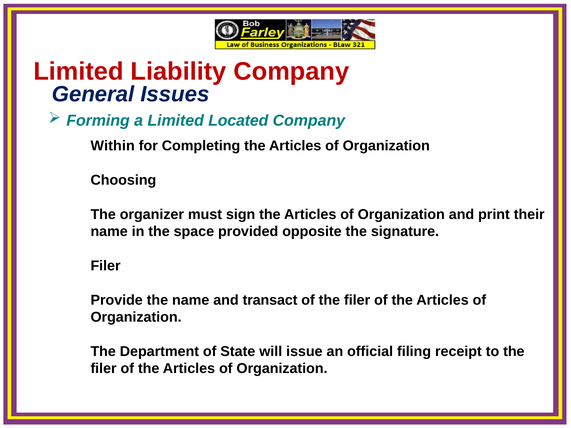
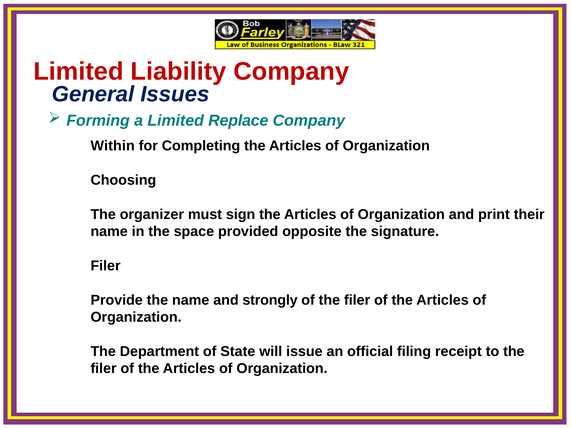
Located: Located -> Replace (238, 121)
transact: transact -> strongly (270, 300)
